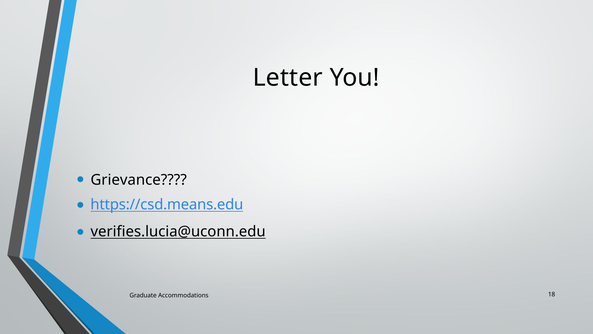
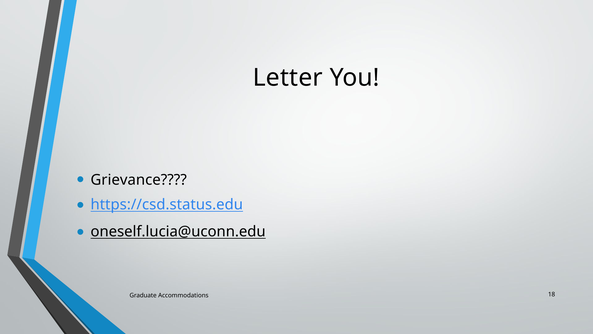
https://csd.means.edu: https://csd.means.edu -> https://csd.status.edu (167, 204)
verifies.lucia@uconn.edu: verifies.lucia@uconn.edu -> oneself.lucia@uconn.edu (178, 231)
